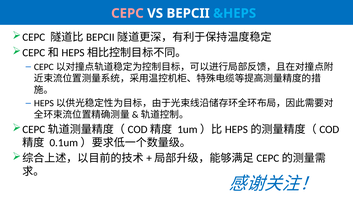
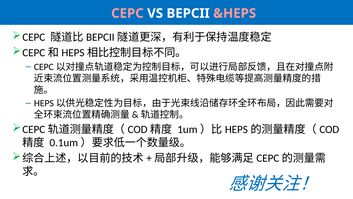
&HEPS colour: light blue -> pink (235, 13)
